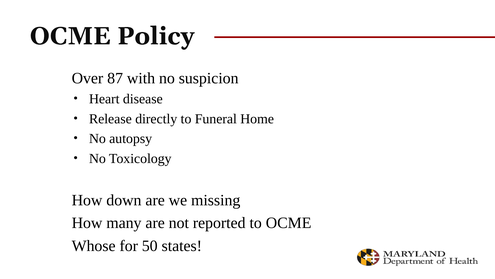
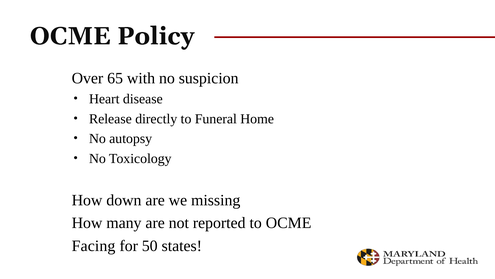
87: 87 -> 65 (115, 78)
Whose: Whose -> Facing (94, 245)
